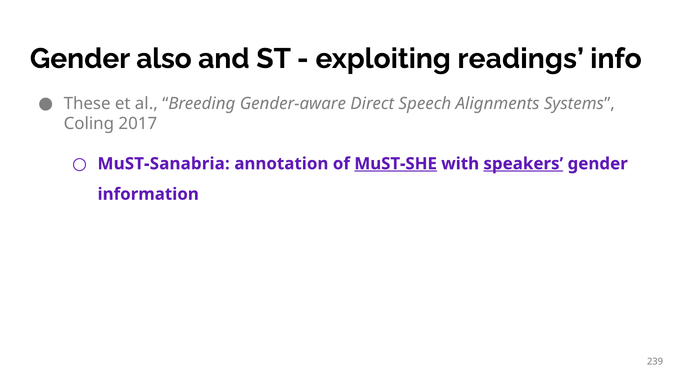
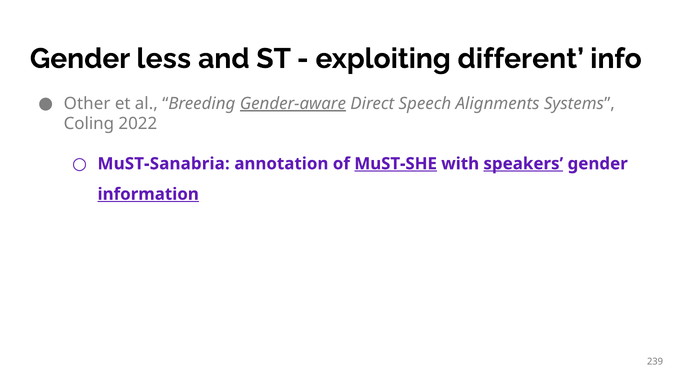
also: also -> less (164, 59)
readings: readings -> different (521, 59)
These: These -> Other (87, 103)
Gender-aware underline: none -> present (293, 103)
2017: 2017 -> 2022 (138, 124)
information underline: none -> present (148, 194)
